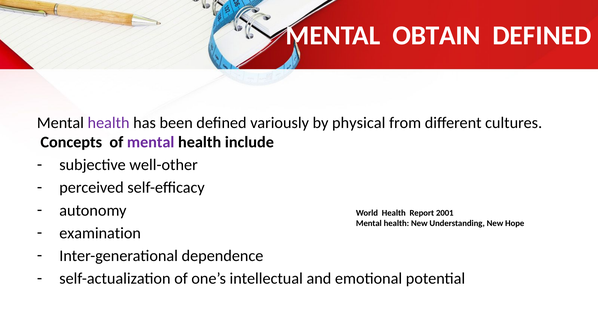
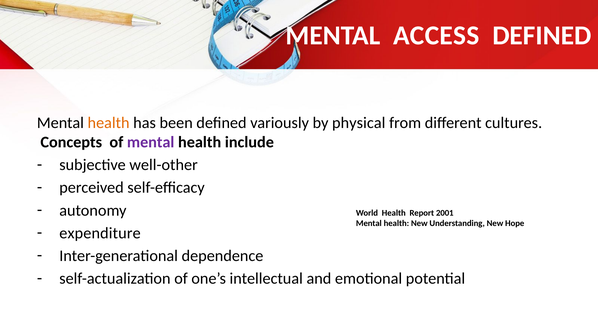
OBTAIN: OBTAIN -> ACCESS (436, 35)
health colour: purple -> orange (109, 123)
examination: examination -> expenditure (100, 233)
